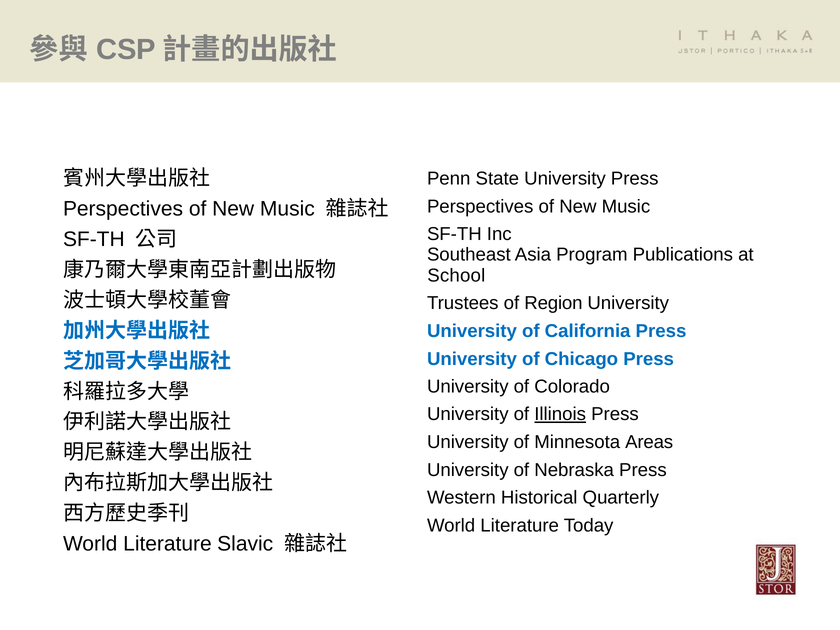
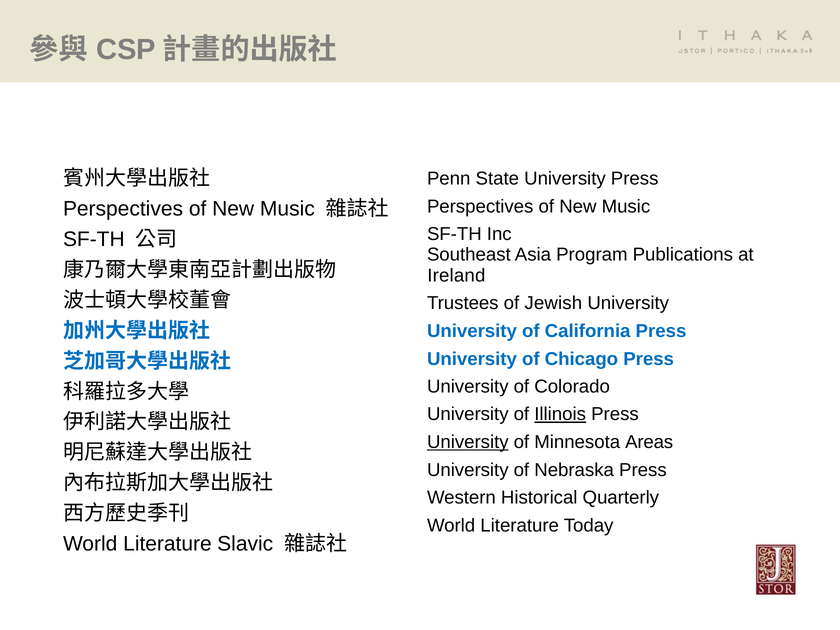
School: School -> Ireland (456, 276)
Region: Region -> Jewish (553, 303)
University underline: none -> present (468, 442)
